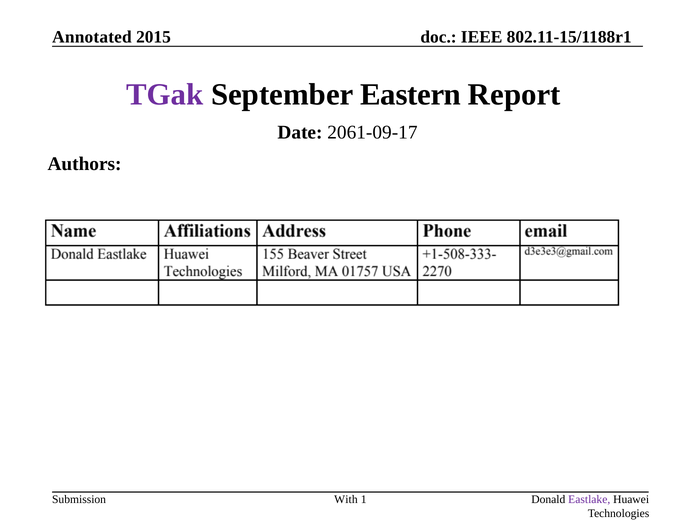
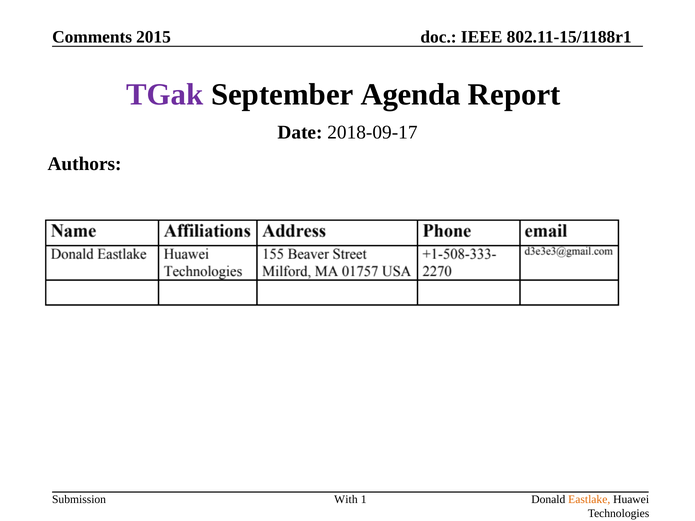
Annotated: Annotated -> Comments (92, 37)
Eastern: Eastern -> Agenda (411, 95)
2061-09-17: 2061-09-17 -> 2018-09-17 (372, 132)
Eastlake colour: purple -> orange (589, 500)
